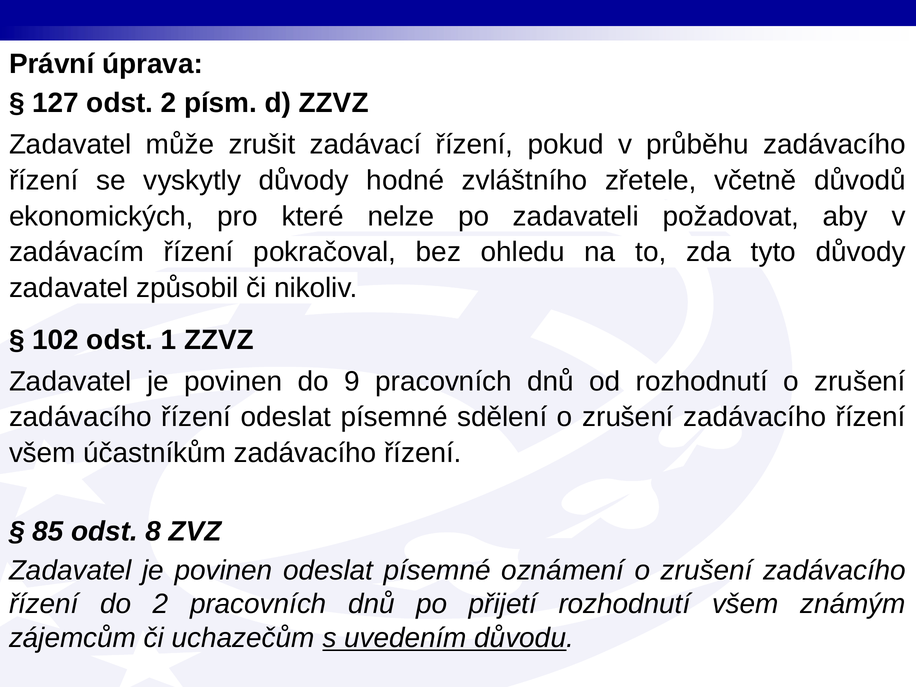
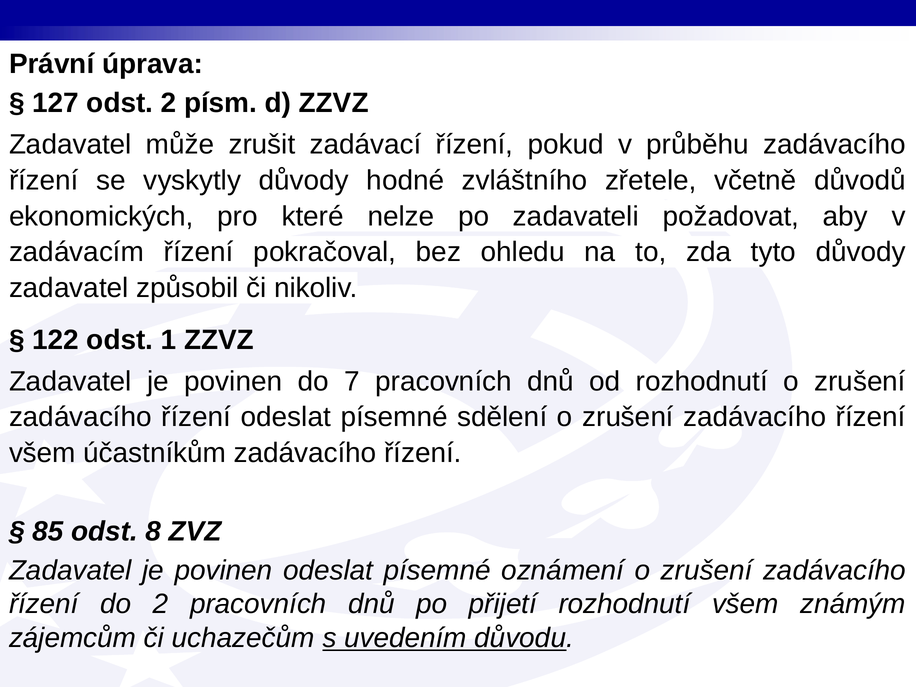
102: 102 -> 122 (56, 340)
9: 9 -> 7 (352, 381)
